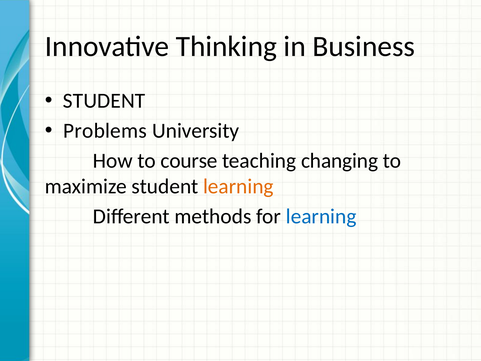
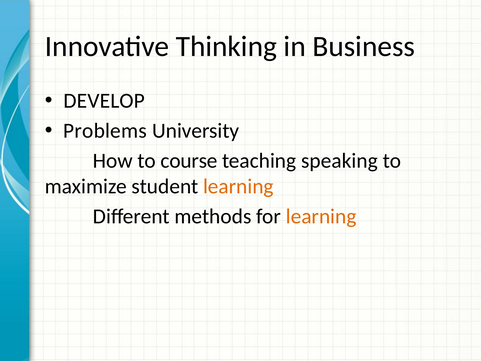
STUDENT: STUDENT -> DEVELOP (104, 101)
changing: changing -> speaking (340, 161)
learning colour: blue -> orange (321, 216)
